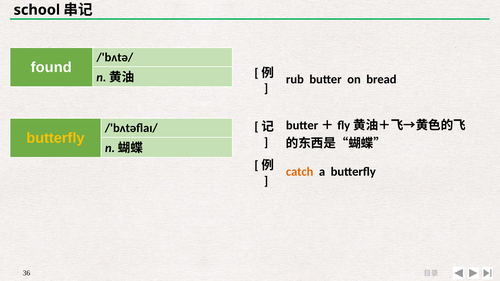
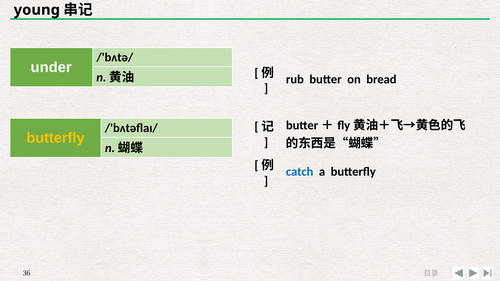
school: school -> young (37, 10)
found: found -> under (51, 68)
catch colour: orange -> blue (300, 172)
